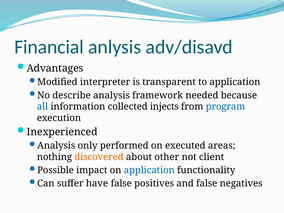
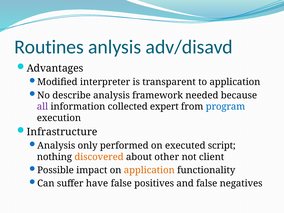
Financial: Financial -> Routines (49, 47)
all colour: blue -> purple (42, 107)
injects: injects -> expert (164, 107)
Inexperienced: Inexperienced -> Infrastructure (62, 132)
areas: areas -> script (222, 146)
application colour: blue -> orange (149, 170)
